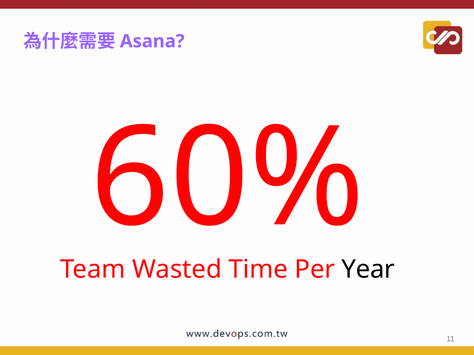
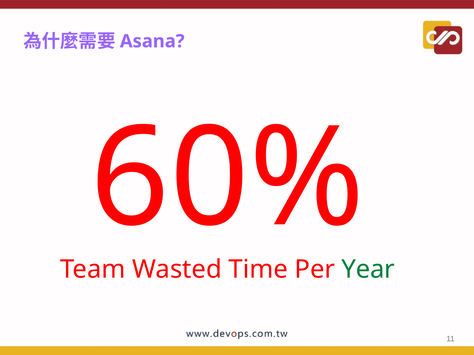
Year colour: black -> green (368, 270)
